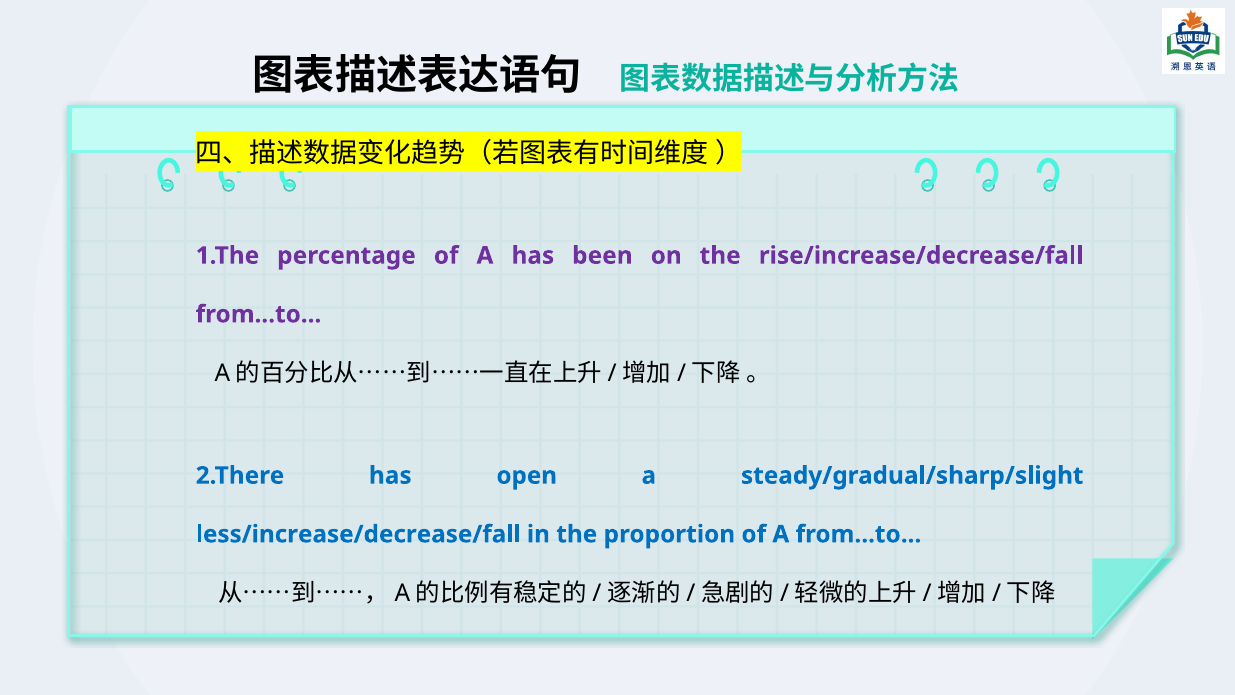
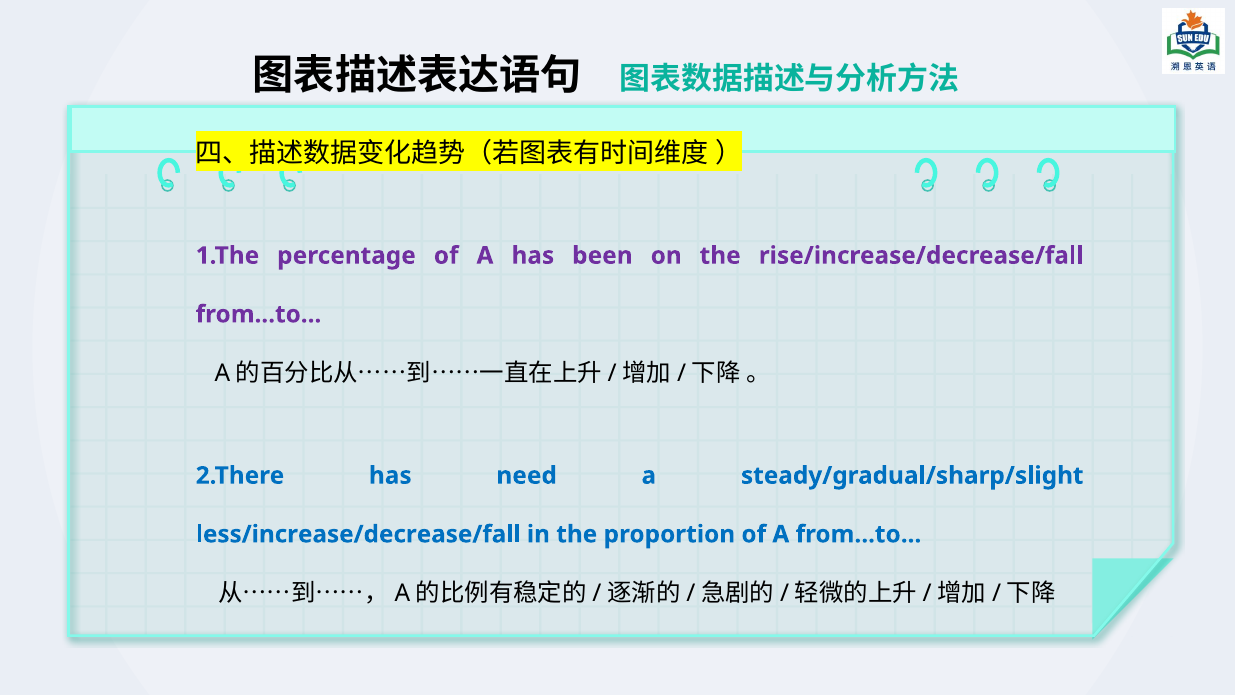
open: open -> need (527, 475)
